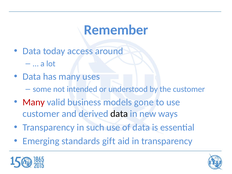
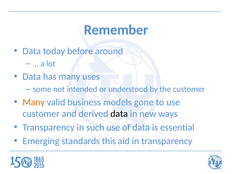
access: access -> before (80, 51)
Many colour: red -> orange (34, 102)
gift: gift -> this (109, 141)
